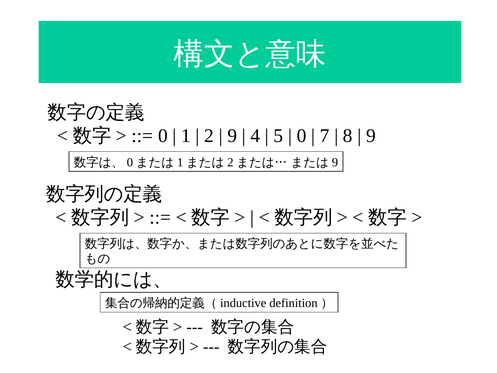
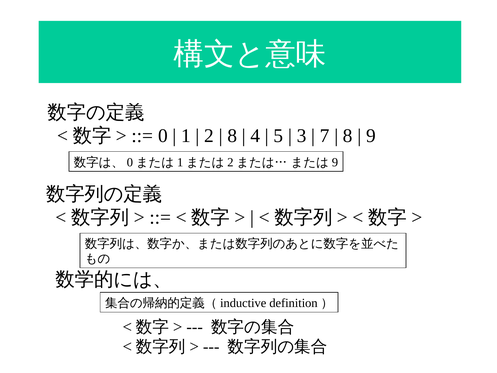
9: 9 -> 8 (232, 136)
0: 0 -> 3 (302, 136)
